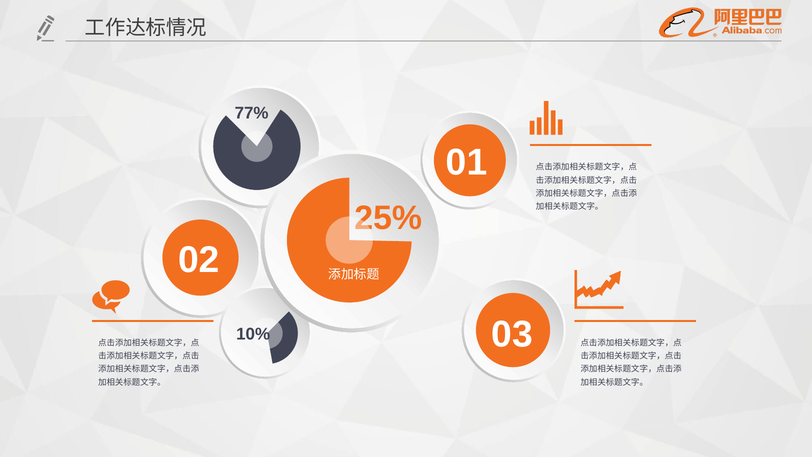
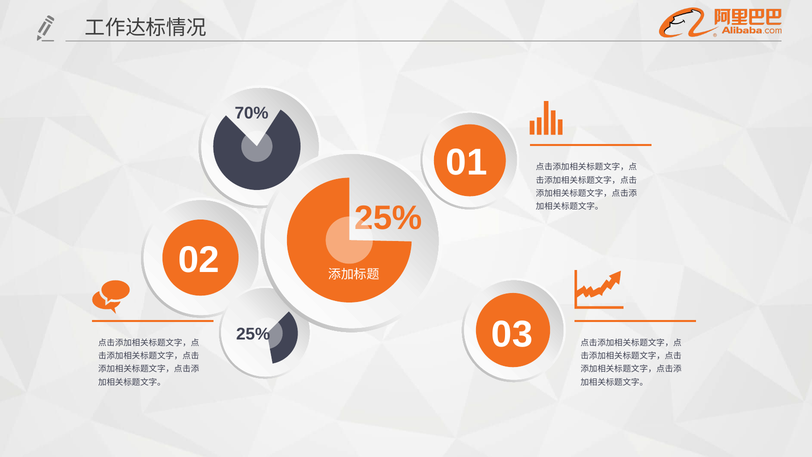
77%: 77% -> 70% (252, 113)
10%: 10% -> 25% (253, 334)
